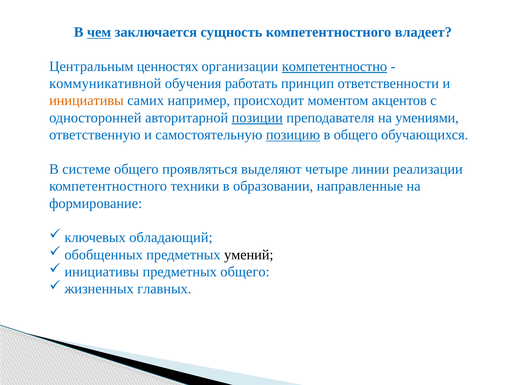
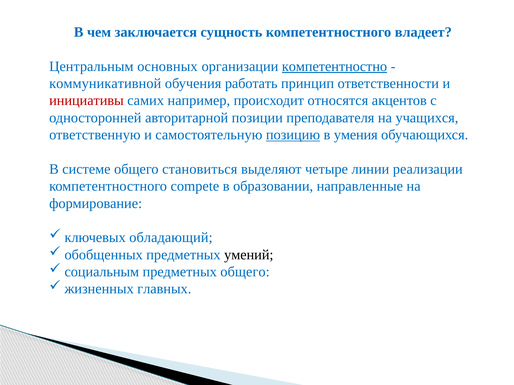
чем underline: present -> none (99, 32)
ценностях: ценностях -> основных (167, 66)
инициативы colour: orange -> red (86, 101)
моментом: моментом -> относятся (338, 101)
позиции underline: present -> none (257, 118)
умениями: умениями -> учащихся (427, 118)
в общего: общего -> умения (356, 135)
проявляться: проявляться -> становиться (200, 169)
техники: техники -> compete (195, 186)
инициативы: инициативы -> социальным (102, 272)
